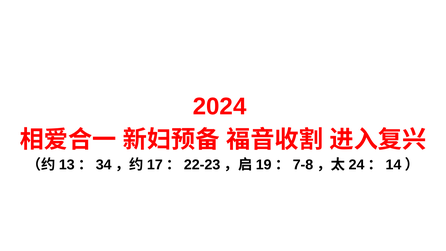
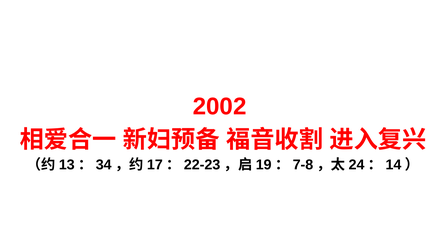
2024: 2024 -> 2002 (220, 106)
